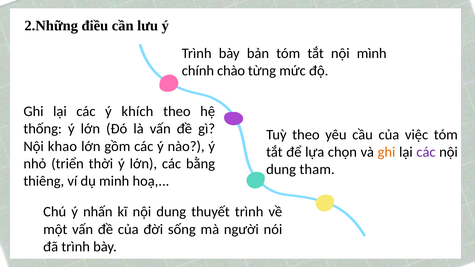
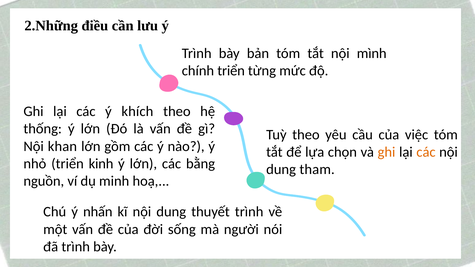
chính chào: chào -> triển (231, 71)
khao: khao -> khan (62, 146)
các colour: purple -> orange (426, 152)
thời: thời -> kinh (101, 164)
thiêng: thiêng -> nguồn (44, 181)
